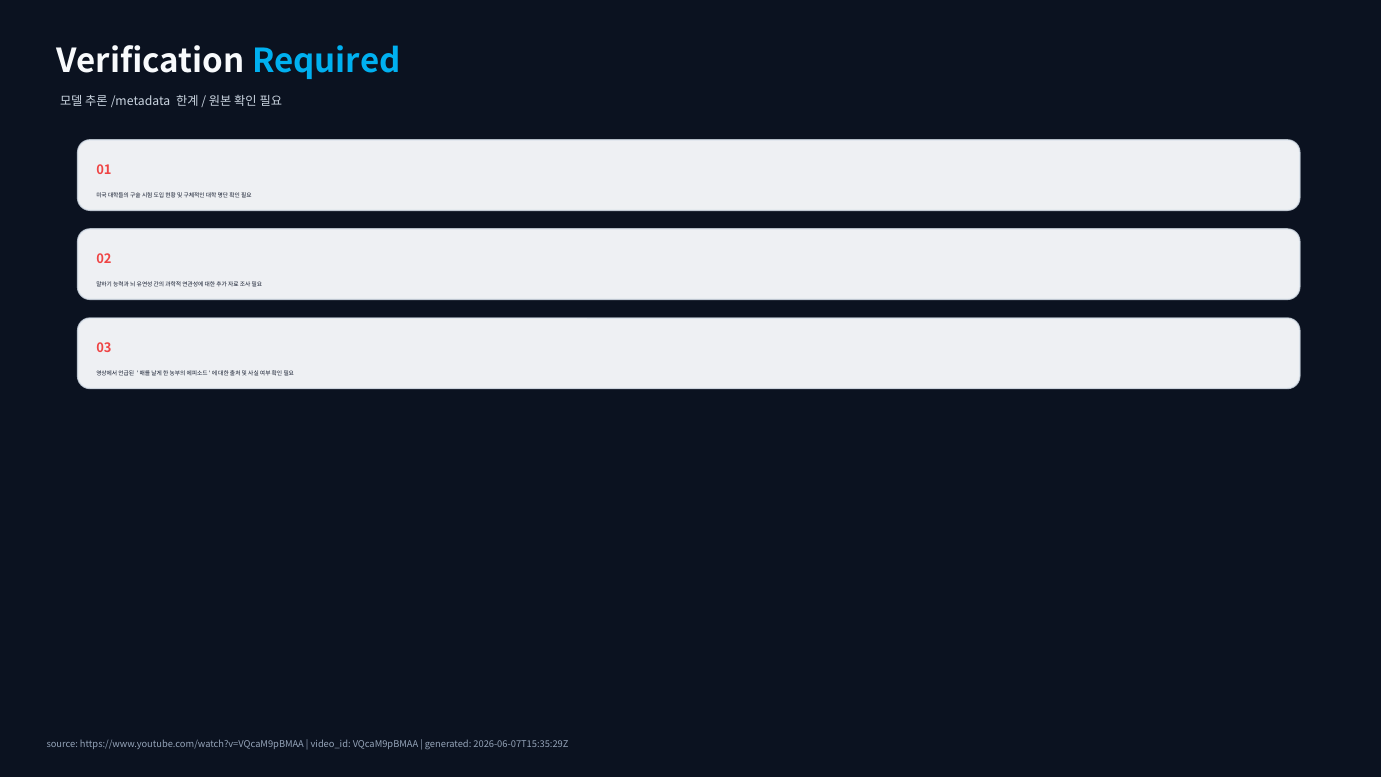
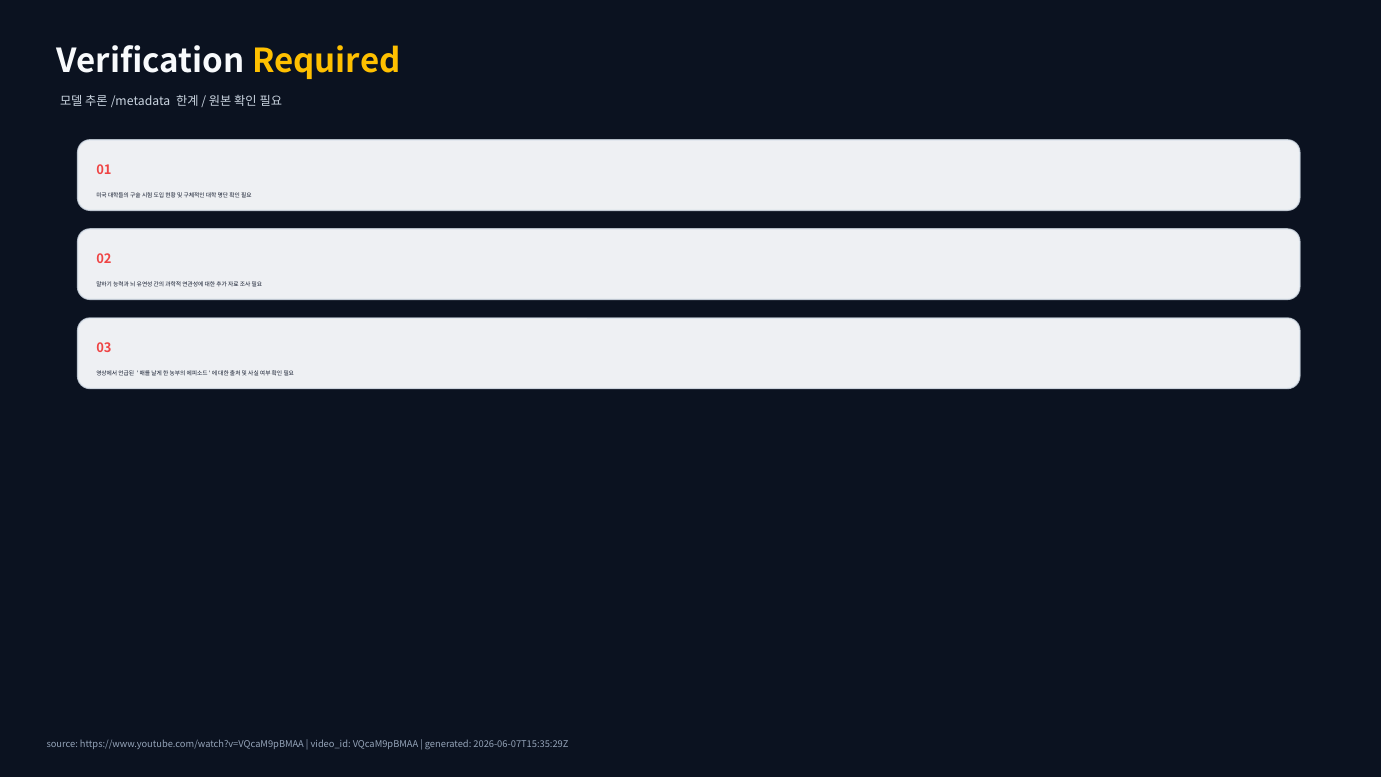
Required colour: light blue -> yellow (326, 62)
